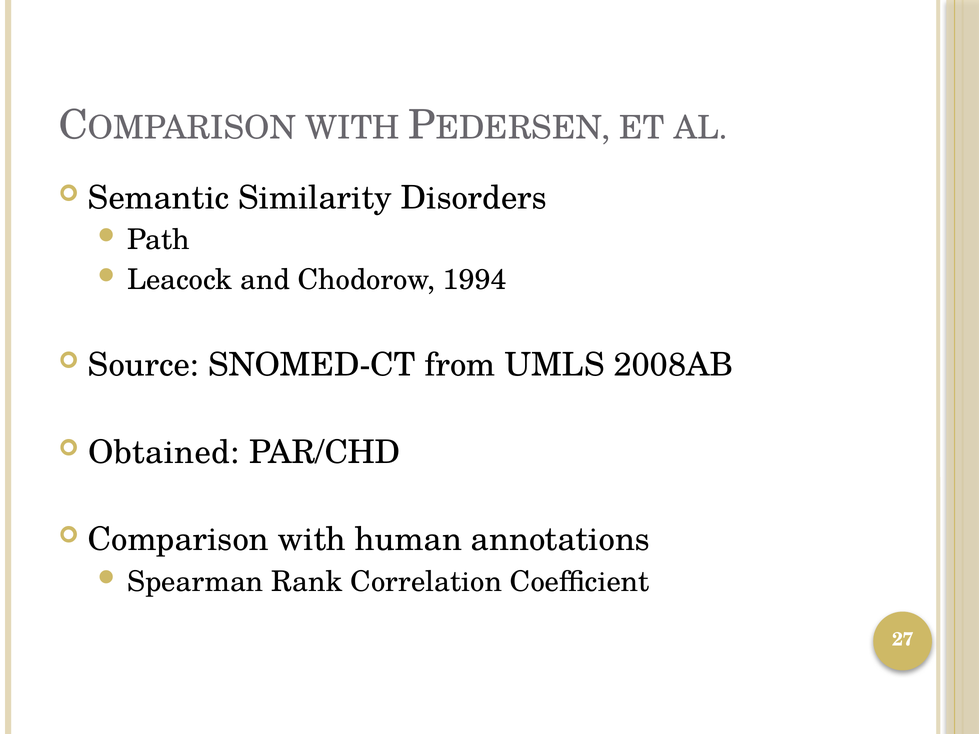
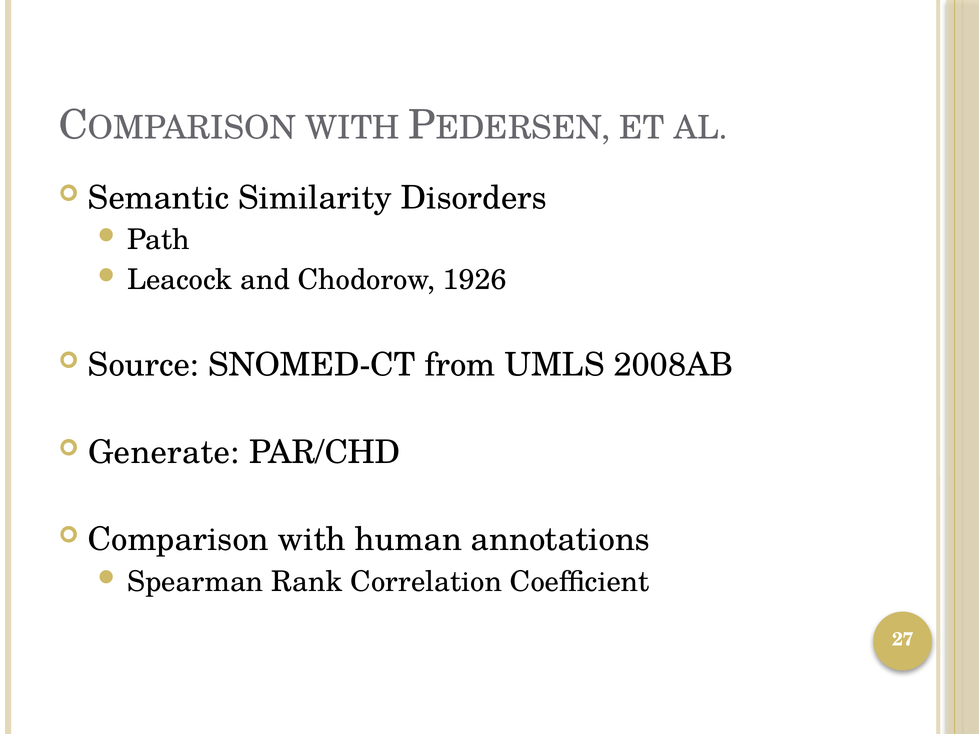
1994: 1994 -> 1926 (475, 280)
Obtained: Obtained -> Generate (164, 453)
